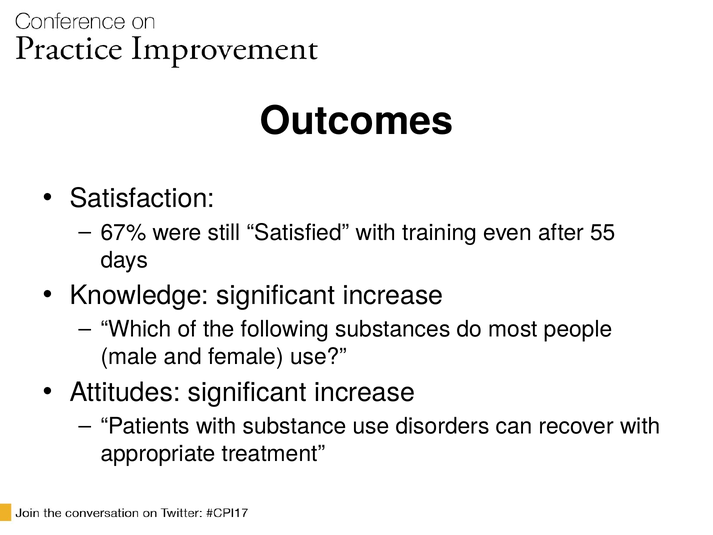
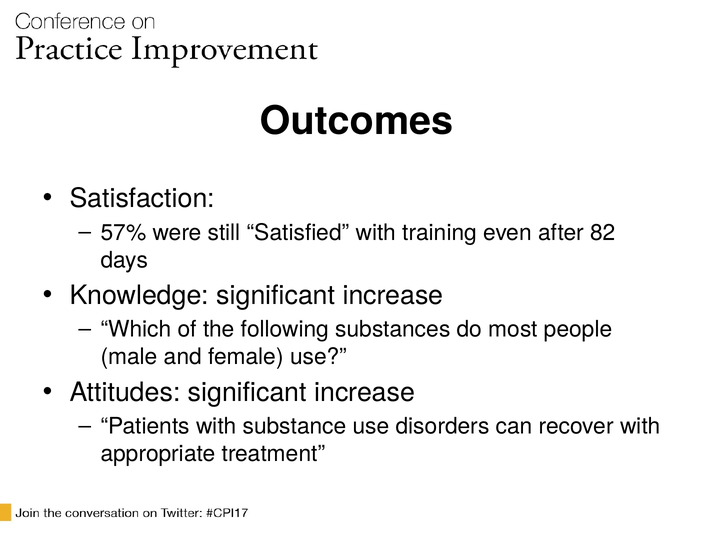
67%: 67% -> 57% (123, 232)
55: 55 -> 82 (603, 232)
